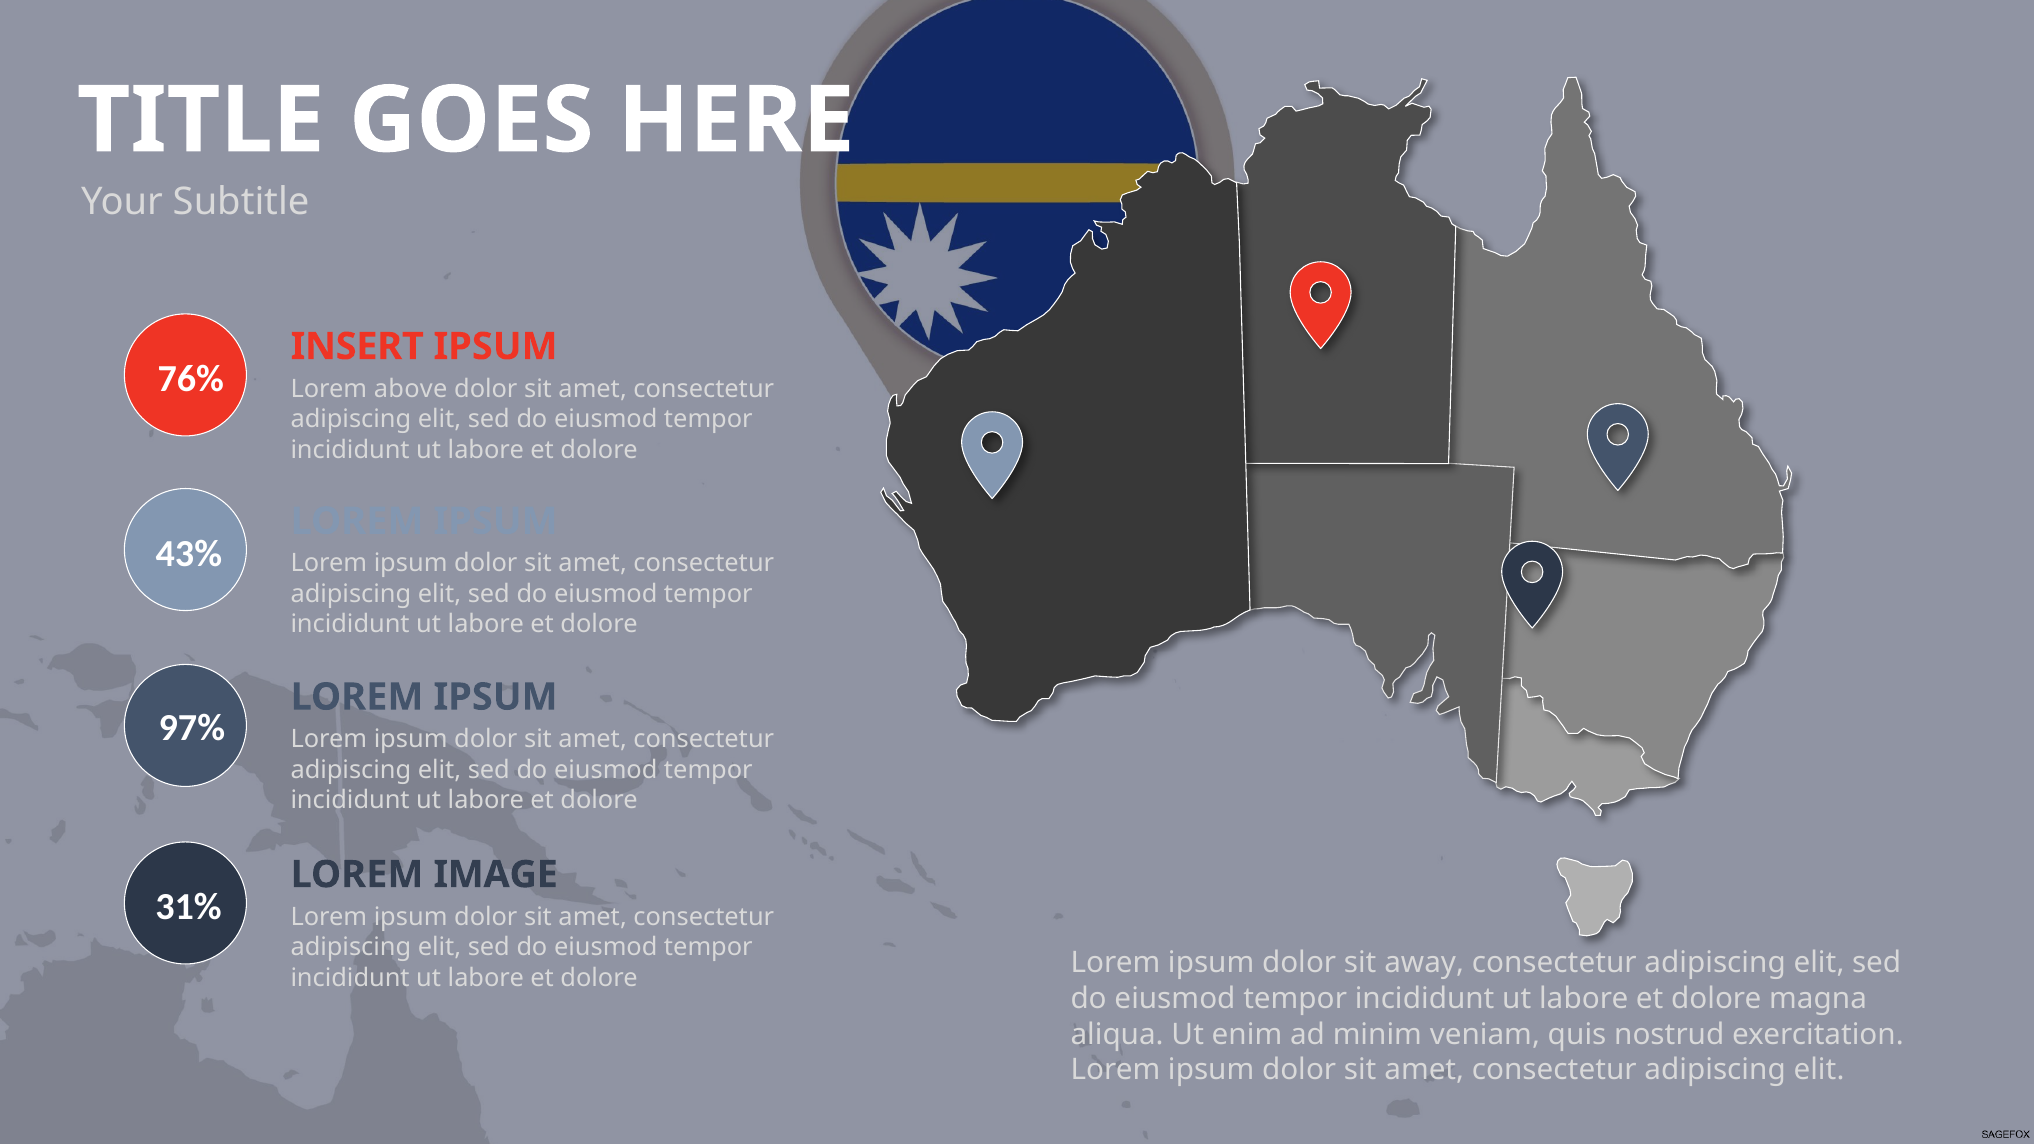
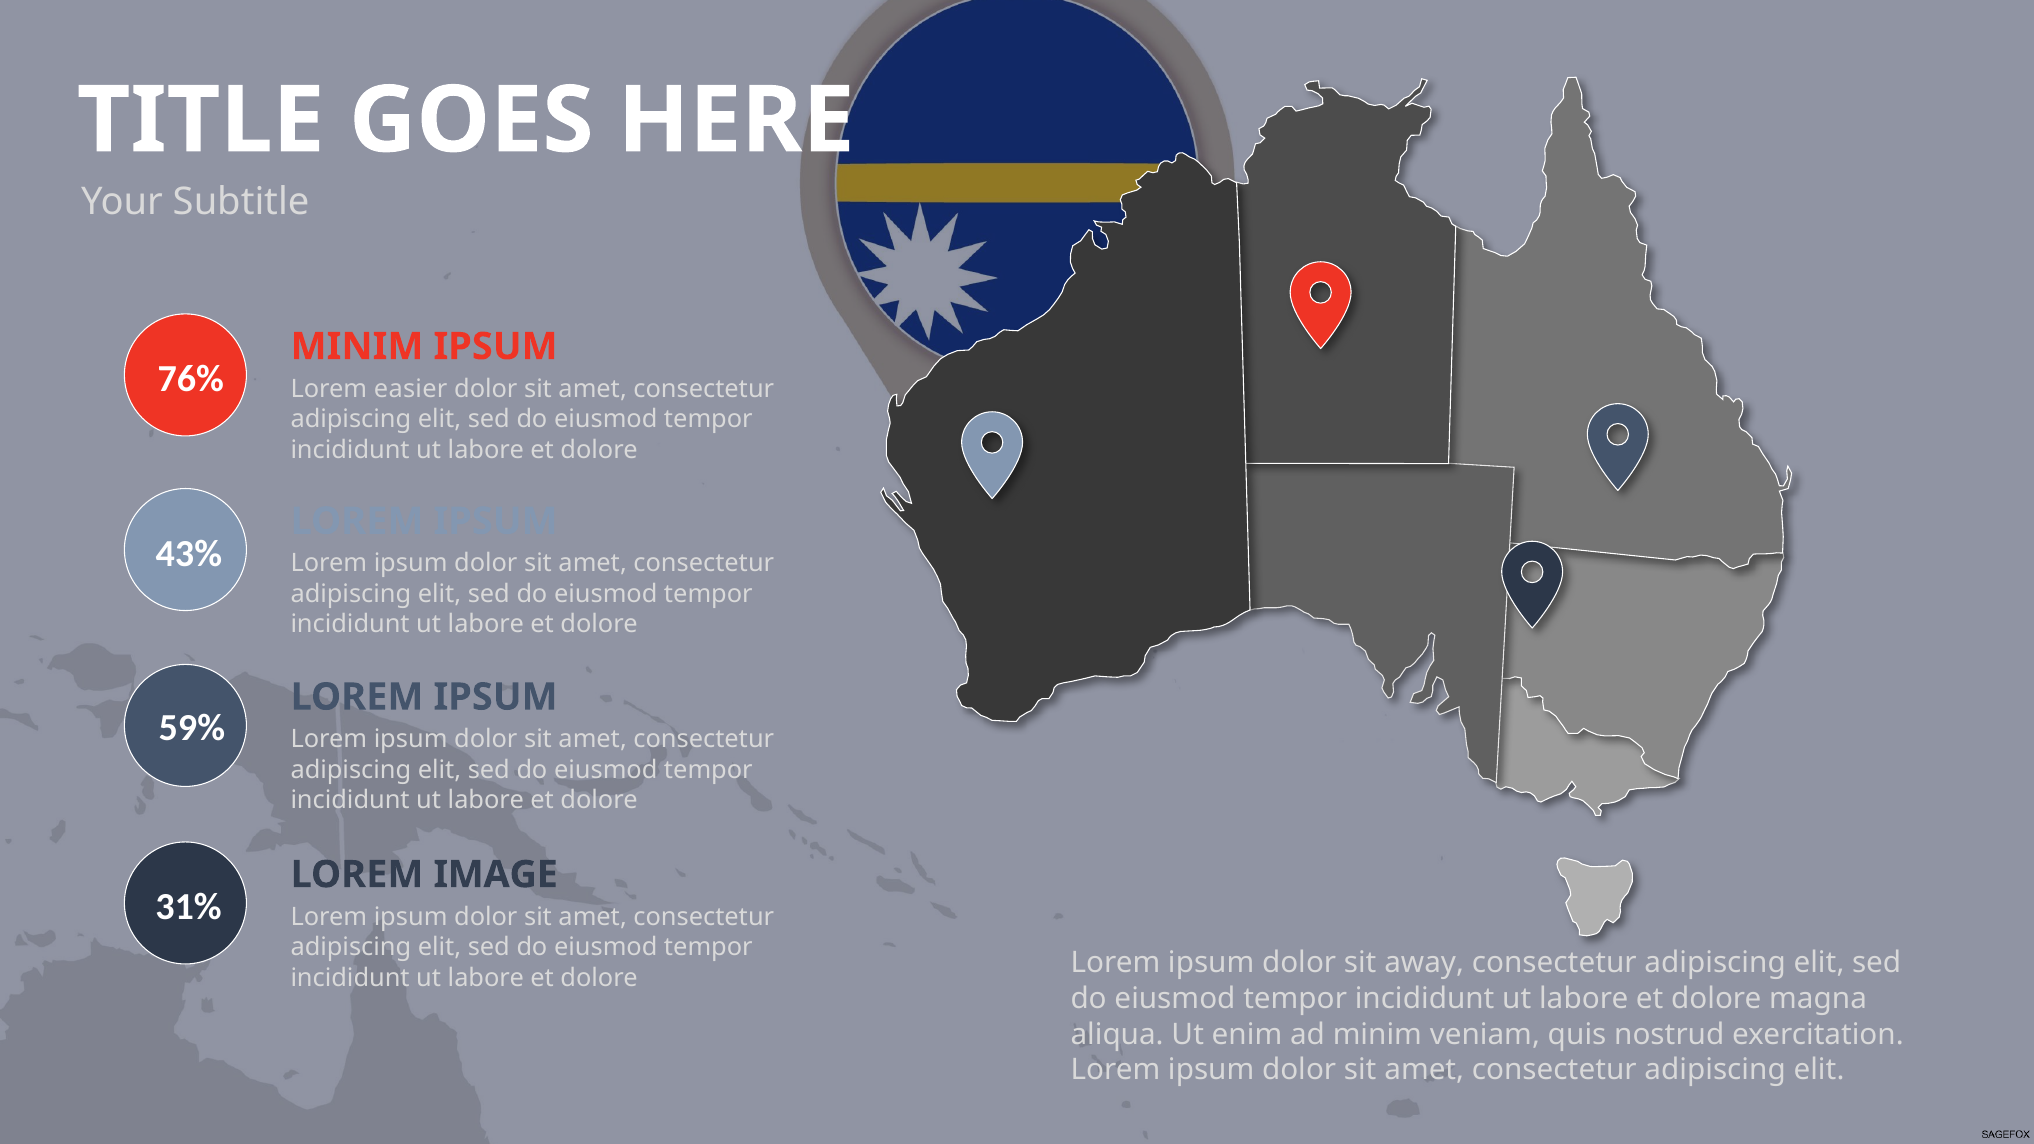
INSERT: INSERT -> MINIM (357, 347)
above: above -> easier (411, 389)
97%: 97% -> 59% (192, 728)
